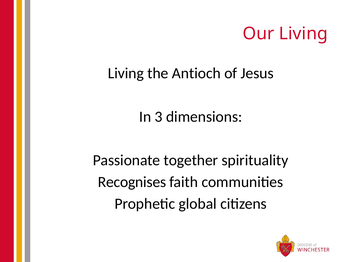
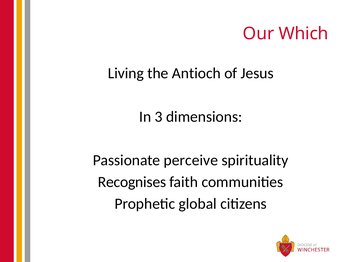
Our Living: Living -> Which (304, 34)
together: together -> perceive (191, 160)
